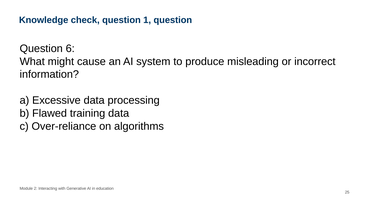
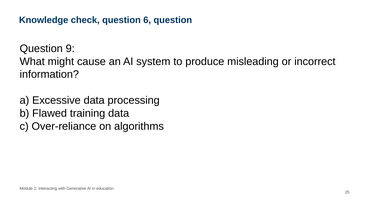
1: 1 -> 6 (147, 20)
6: 6 -> 9 (70, 49)
